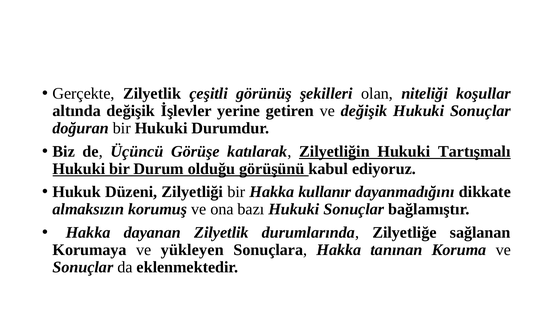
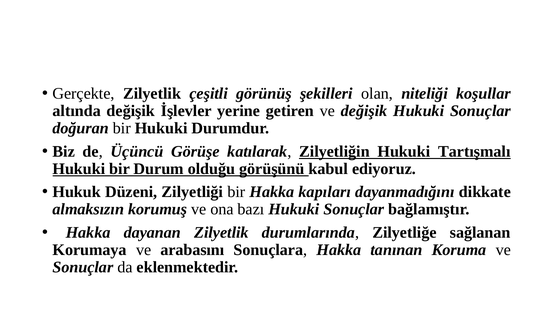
kullanır: kullanır -> kapıları (325, 192)
yükleyen: yükleyen -> arabasını (192, 250)
